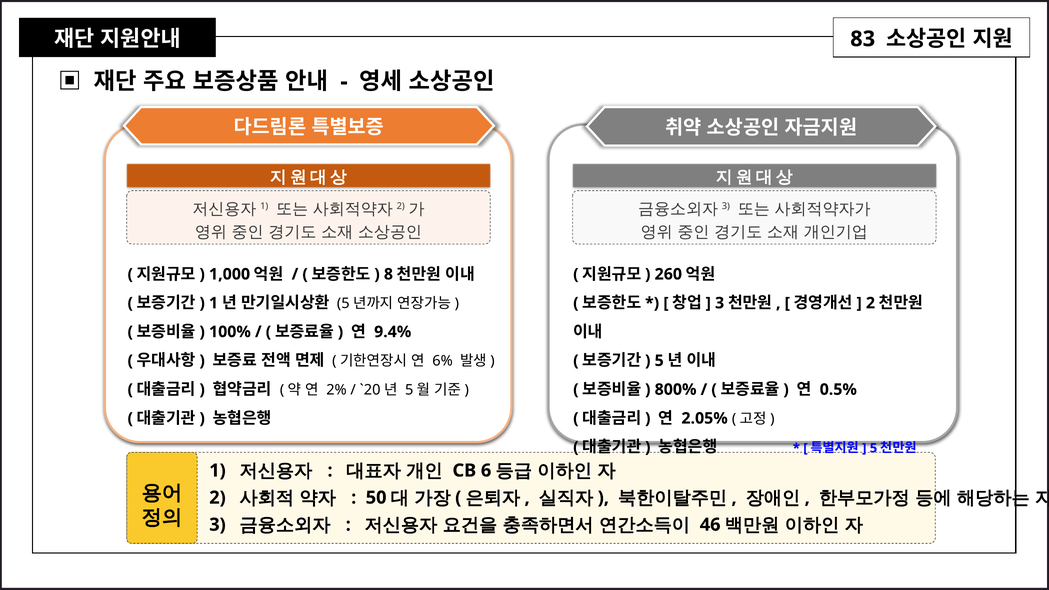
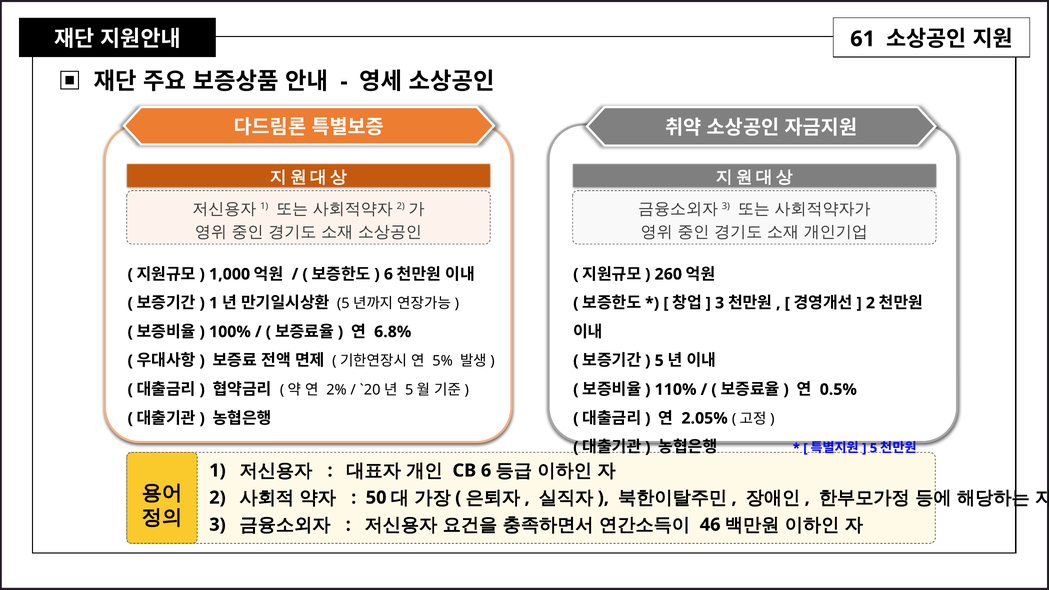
83: 83 -> 61 (863, 39)
8: 8 -> 6 (388, 274)
9.4%: 9.4% -> 6.8% (393, 332)
6%: 6% -> 5% (443, 361)
800%: 800% -> 110% (676, 390)
